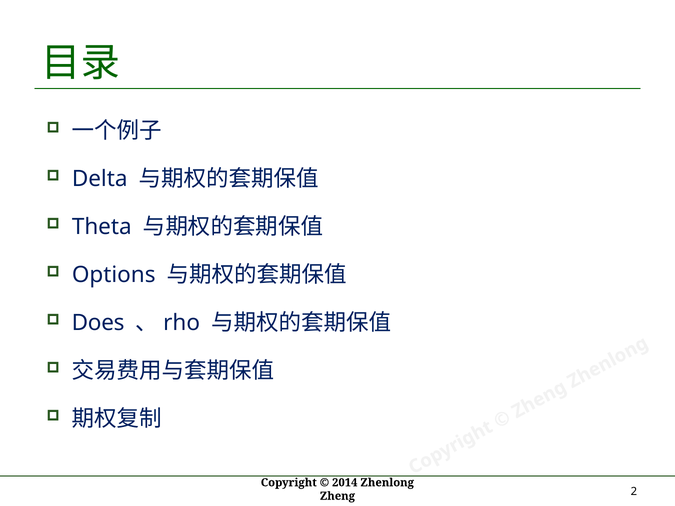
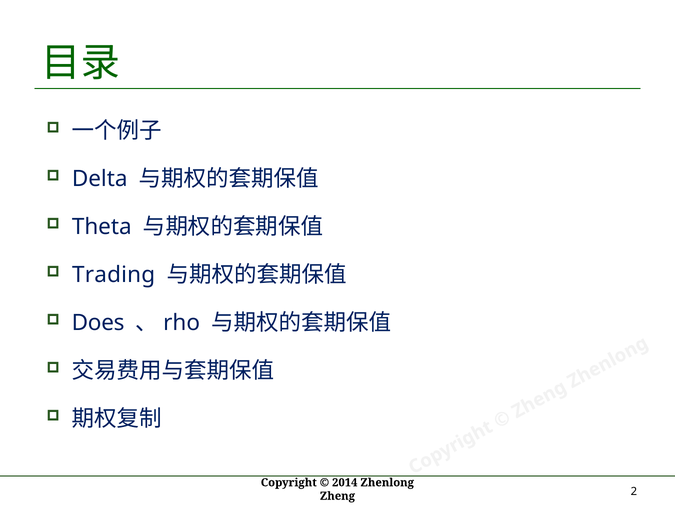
Options: Options -> Trading (114, 275)
